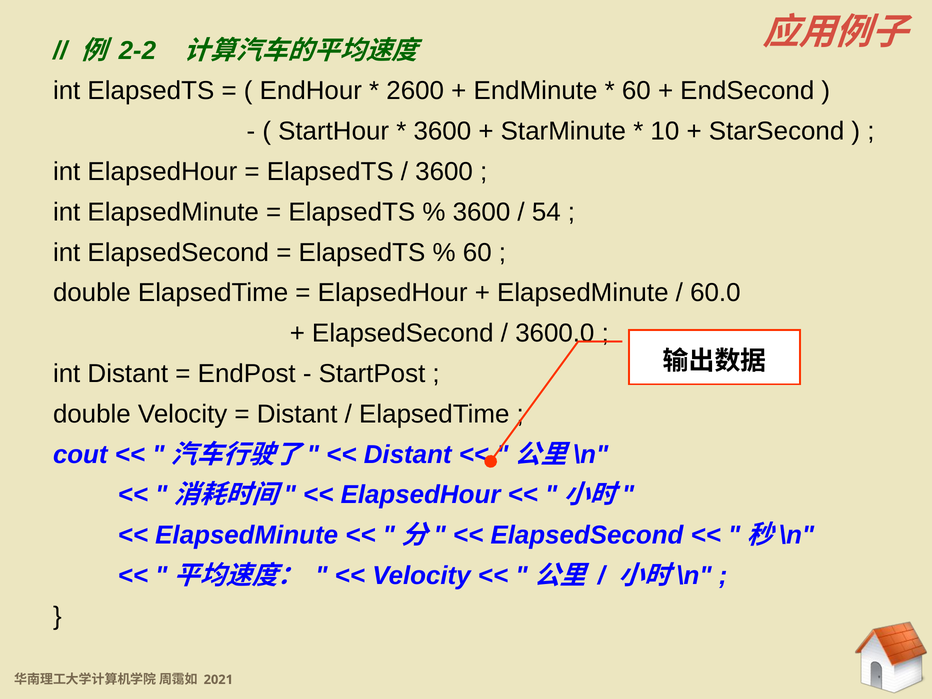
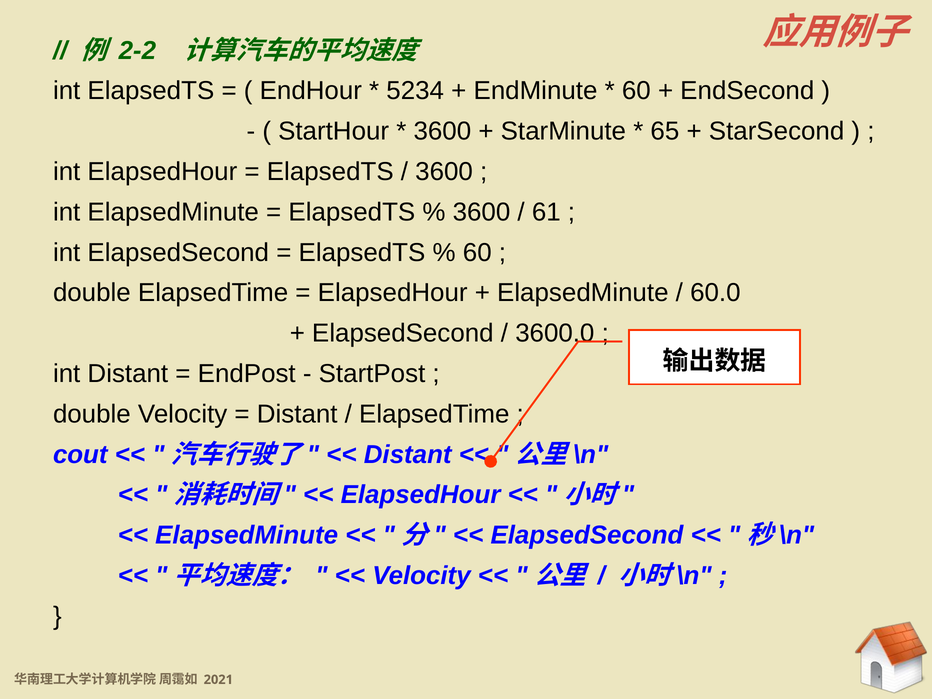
2600: 2600 -> 5234 (415, 91)
10: 10 -> 65 (665, 131)
54: 54 -> 61 (546, 212)
